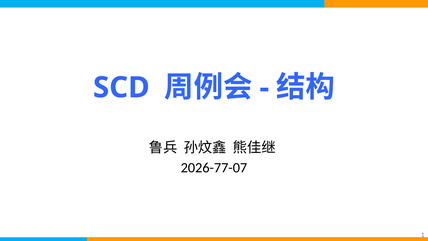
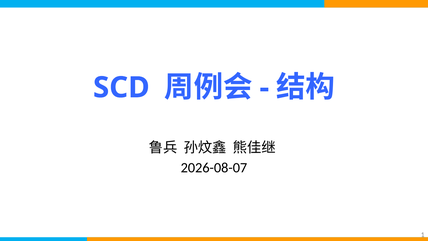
2026-77-07: 2026-77-07 -> 2026-08-07 (214, 168)
